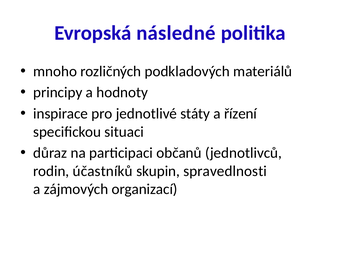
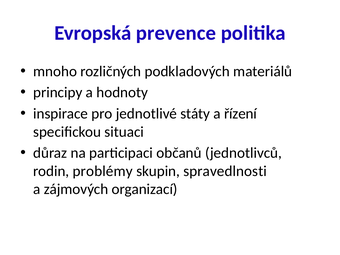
následné: následné -> prevence (176, 33)
účastníků: účastníků -> problémy (103, 171)
